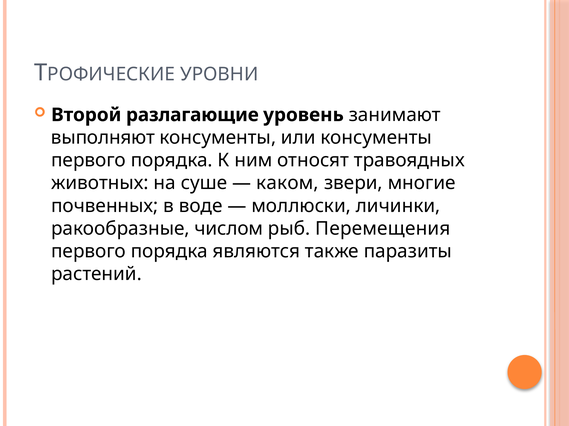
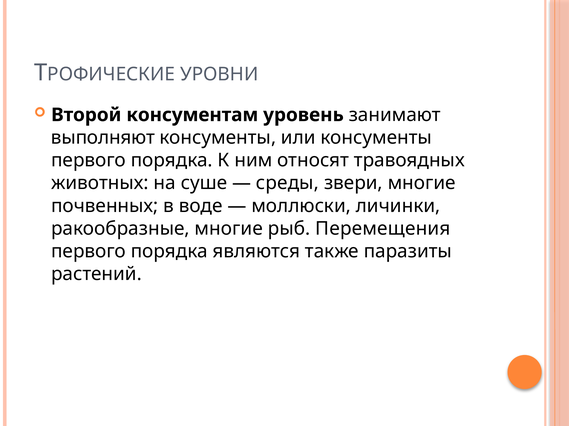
разлагающие: разлагающие -> консументам (192, 115)
каком: каком -> среды (287, 183)
ракообразные числом: числом -> многие (229, 229)
